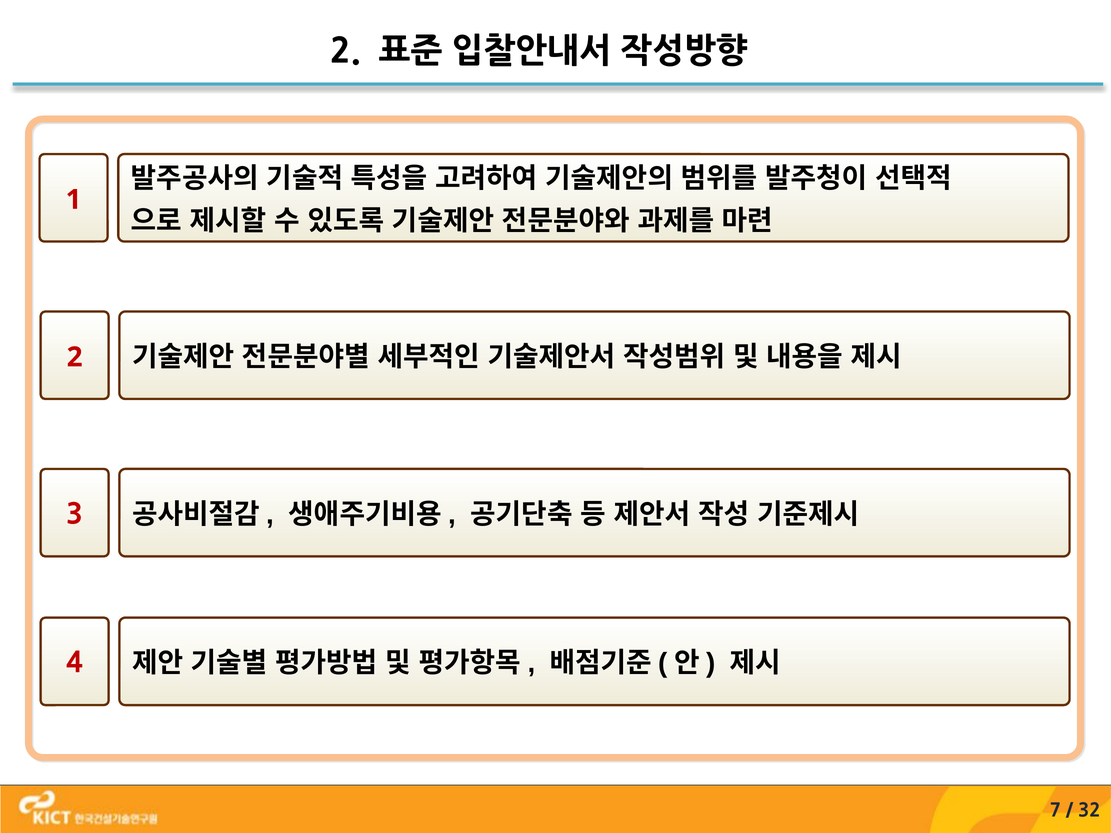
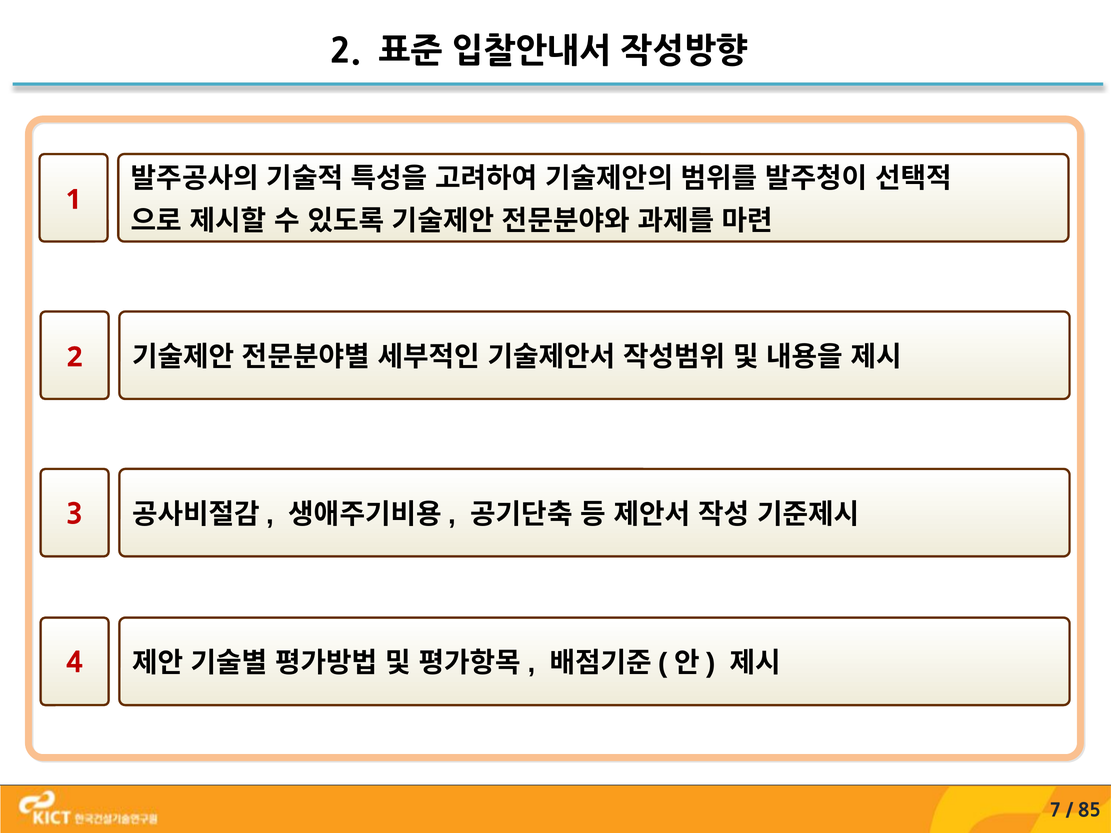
32: 32 -> 85 (1089, 811)
